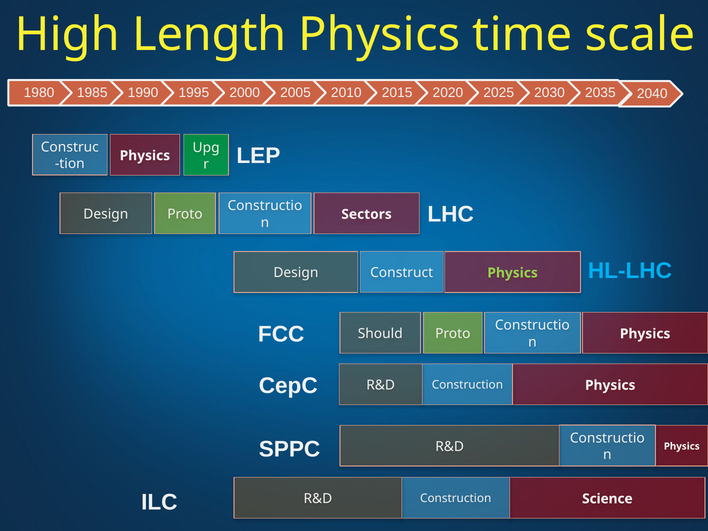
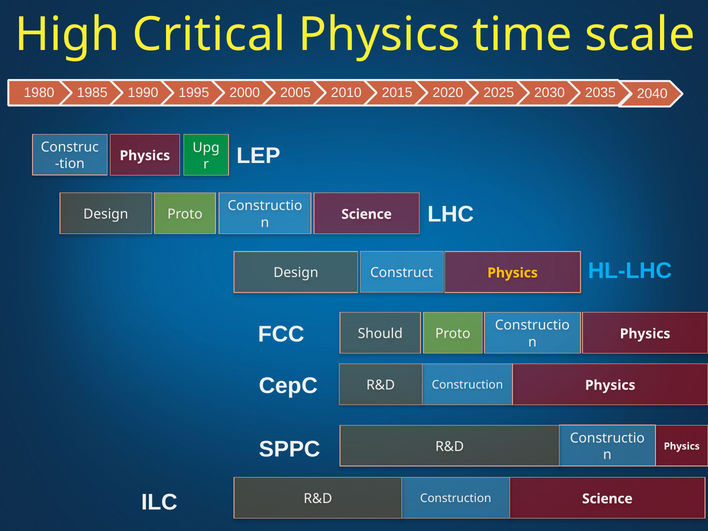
Length: Length -> Critical (209, 35)
Sectors: Sectors -> Science (367, 214)
Physics colour: light green -> yellow (513, 273)
